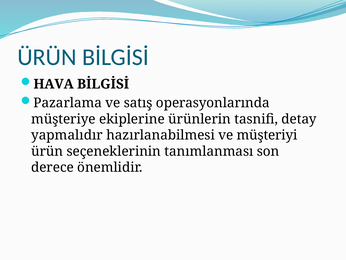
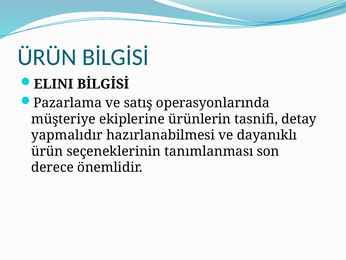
HAVA: HAVA -> ELINI (53, 84)
müşteriyi: müşteriyi -> dayanıklı (267, 135)
